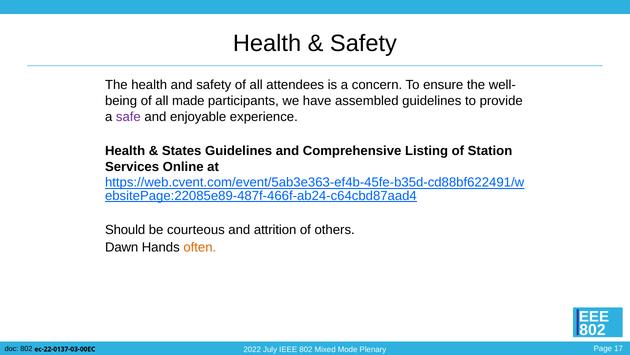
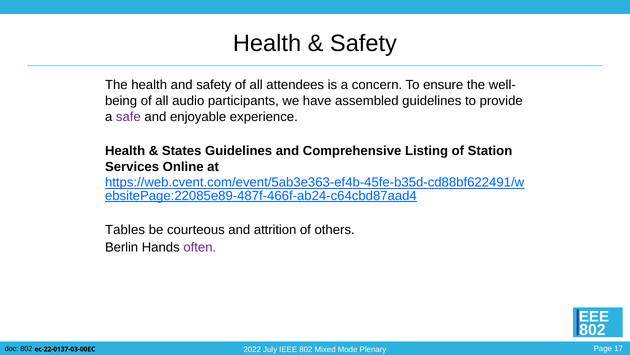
made: made -> audio (188, 101)
Should: Should -> Tables (125, 230)
Dawn: Dawn -> Berlin (122, 247)
often colour: orange -> purple (200, 247)
